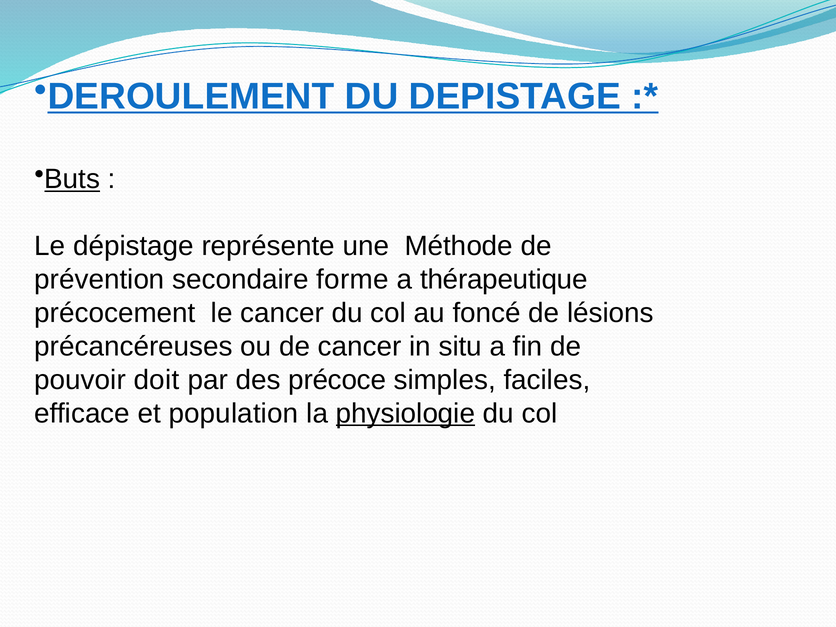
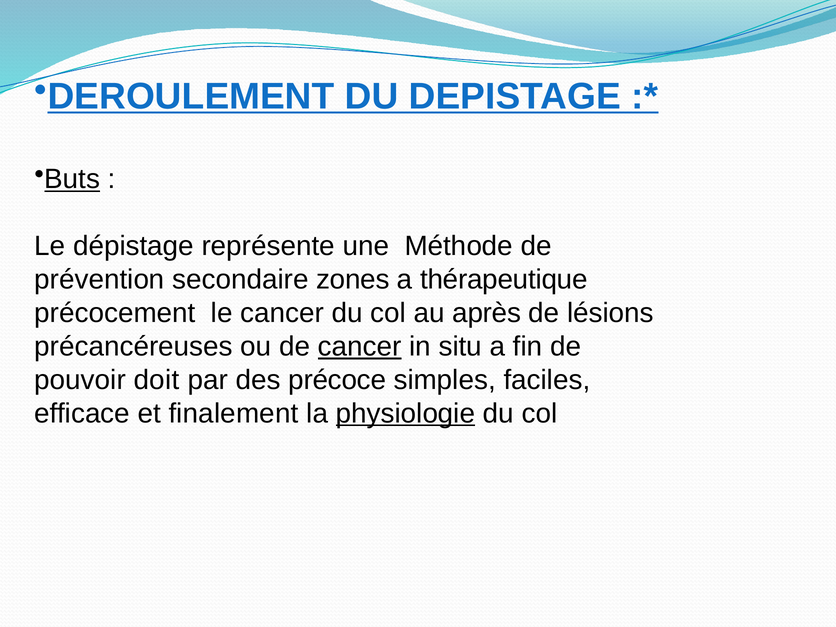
forme: forme -> zones (353, 280)
foncé: foncé -> après (487, 313)
cancer underline: none -> present (360, 346)
population: population -> finalement (234, 413)
